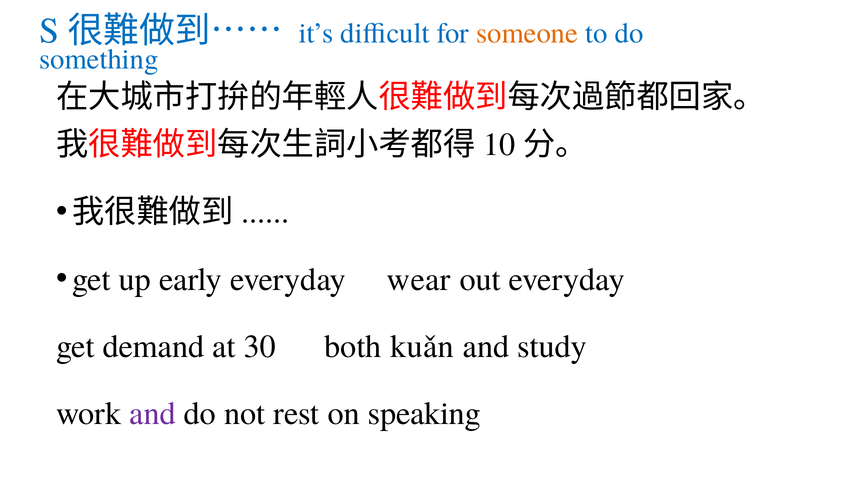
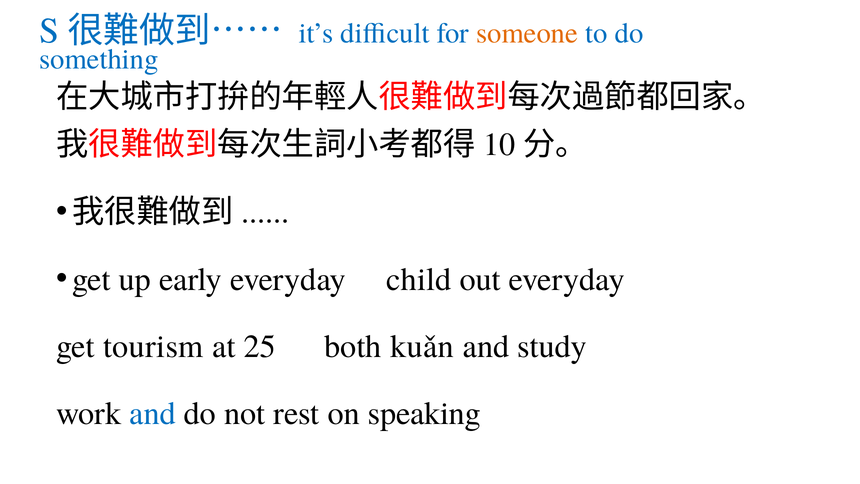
wear: wear -> child (419, 279)
demand: demand -> tourism (153, 346)
30: 30 -> 25 (260, 346)
and colour: purple -> blue (153, 413)
